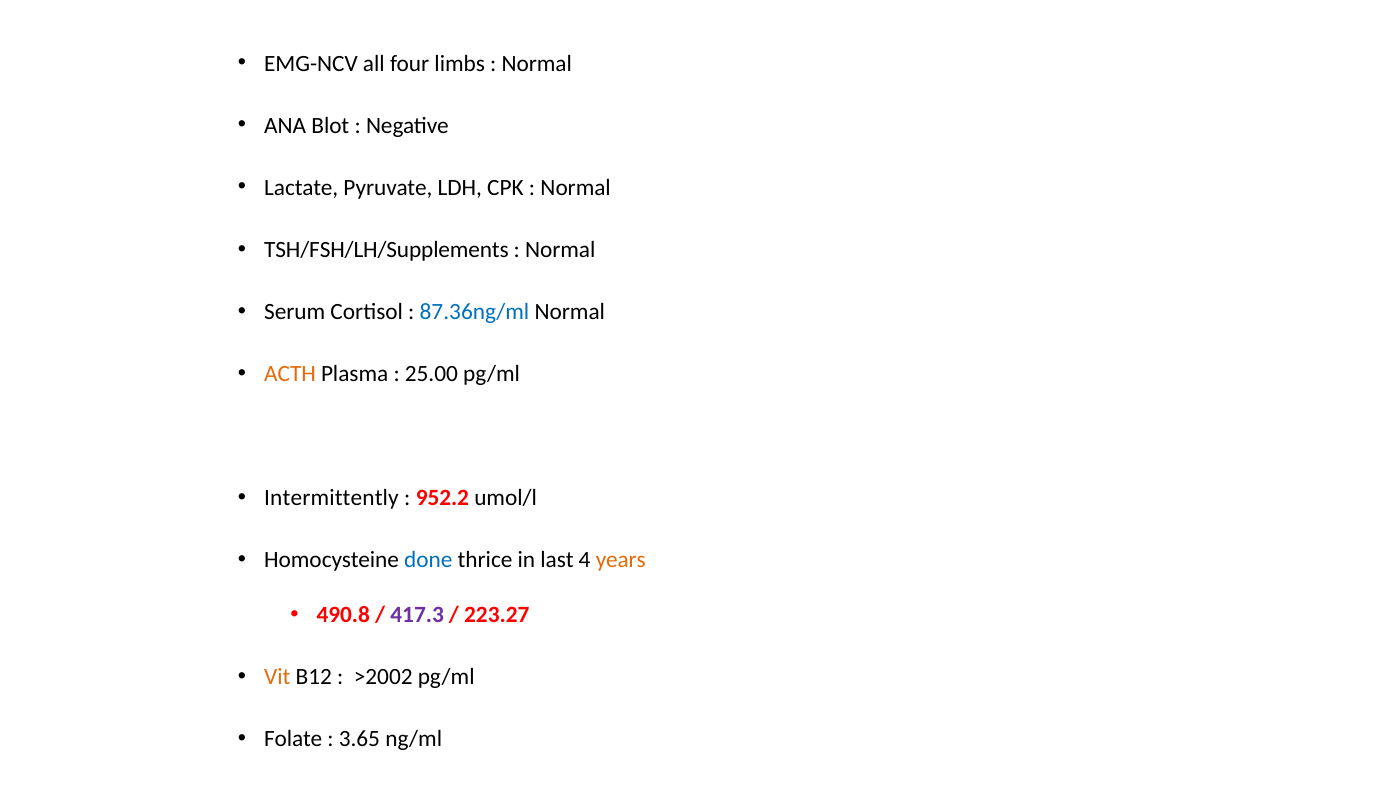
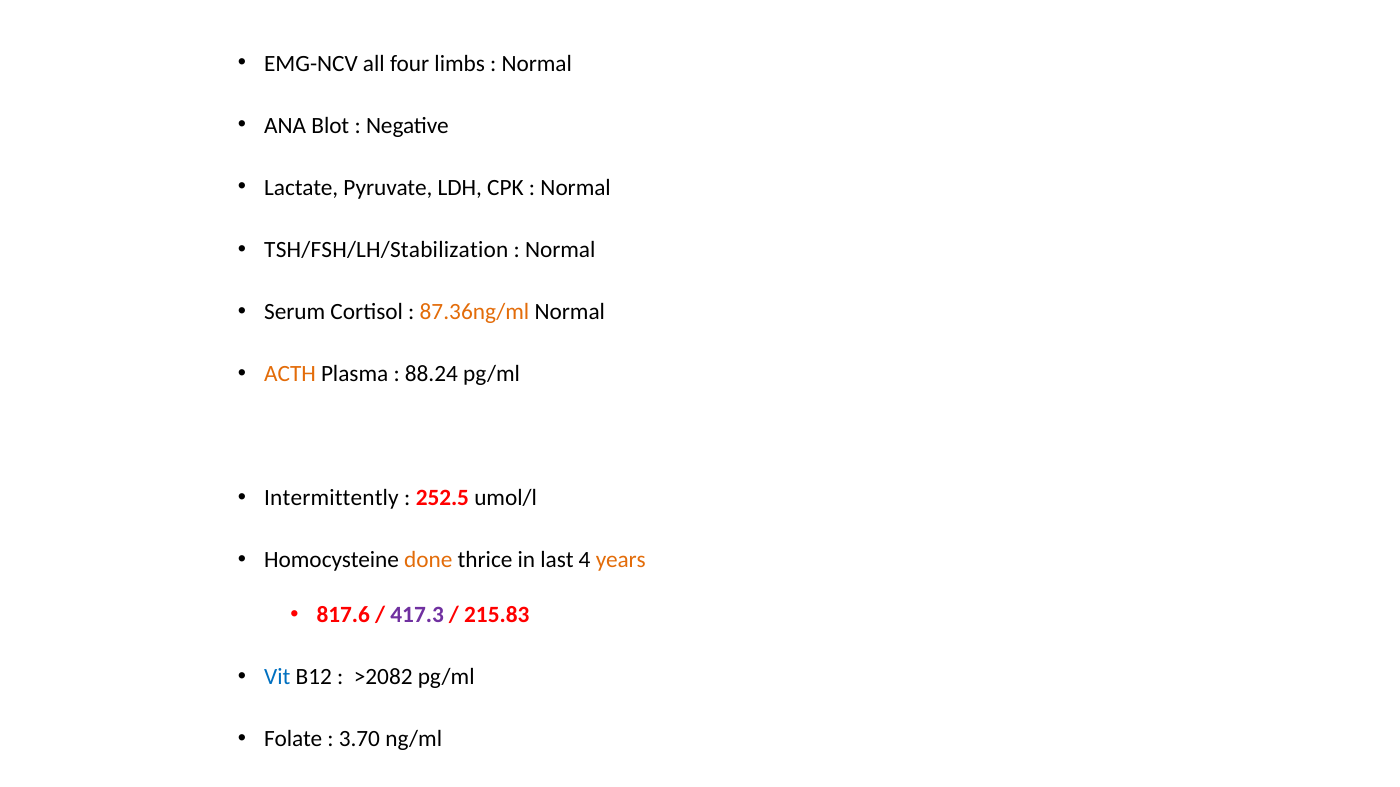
TSH/FSH/LH/Supplements: TSH/FSH/LH/Supplements -> TSH/FSH/LH/Stabilization (386, 250)
87.36ng/ml colour: blue -> orange (474, 312)
25.00: 25.00 -> 88.24 (431, 374)
952.2: 952.2 -> 252.5 (442, 498)
done colour: blue -> orange (428, 561)
490.8: 490.8 -> 817.6 (343, 615)
223.27: 223.27 -> 215.83 (497, 615)
Vit colour: orange -> blue (277, 677)
>2002: >2002 -> >2082 (383, 677)
3.65: 3.65 -> 3.70 (359, 740)
